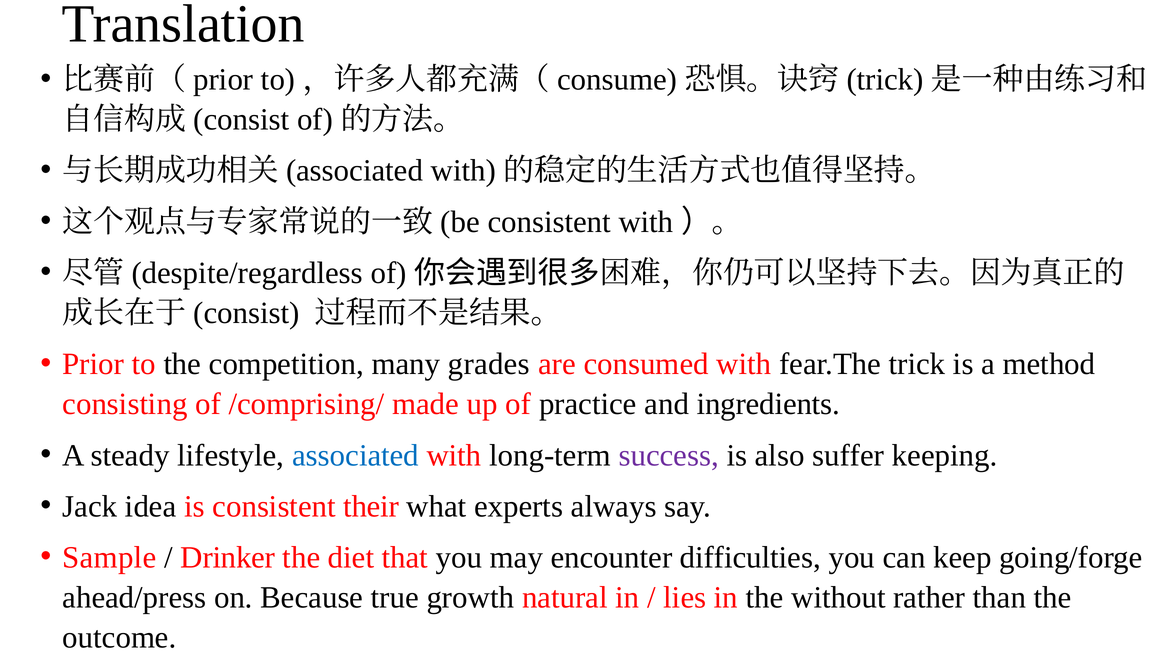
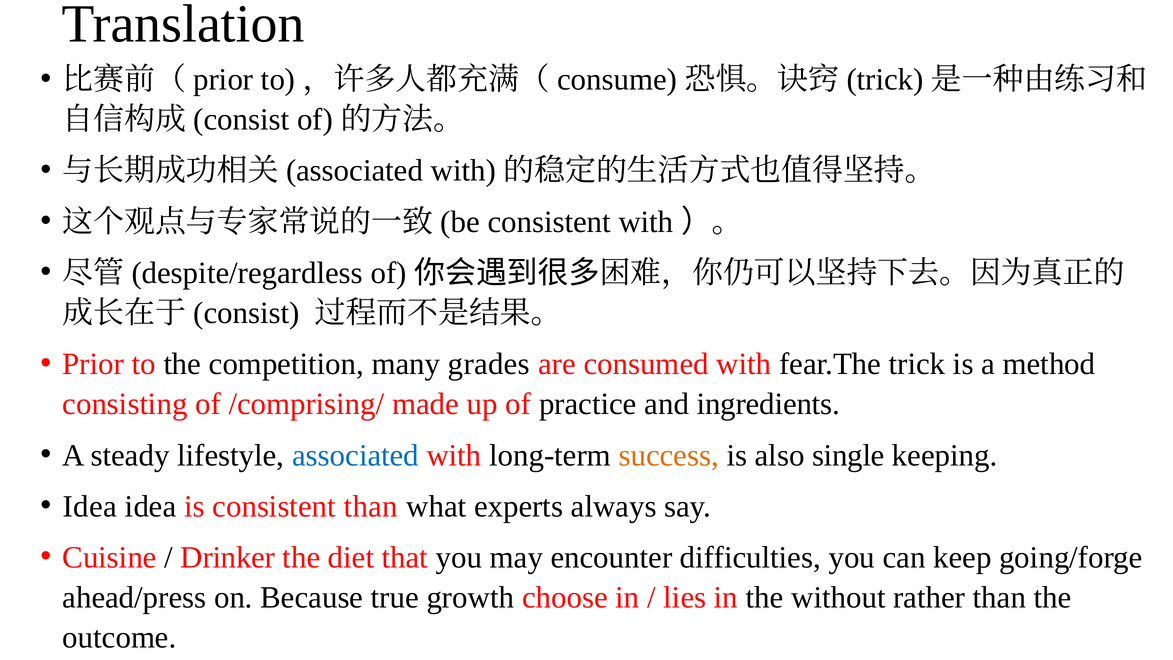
success colour: purple -> orange (669, 455)
suffer: suffer -> single (848, 455)
Jack: Jack -> Idea (90, 506)
consistent their: their -> than (371, 506)
Sample: Sample -> Cuisine (110, 557)
natural: natural -> choose (565, 597)
